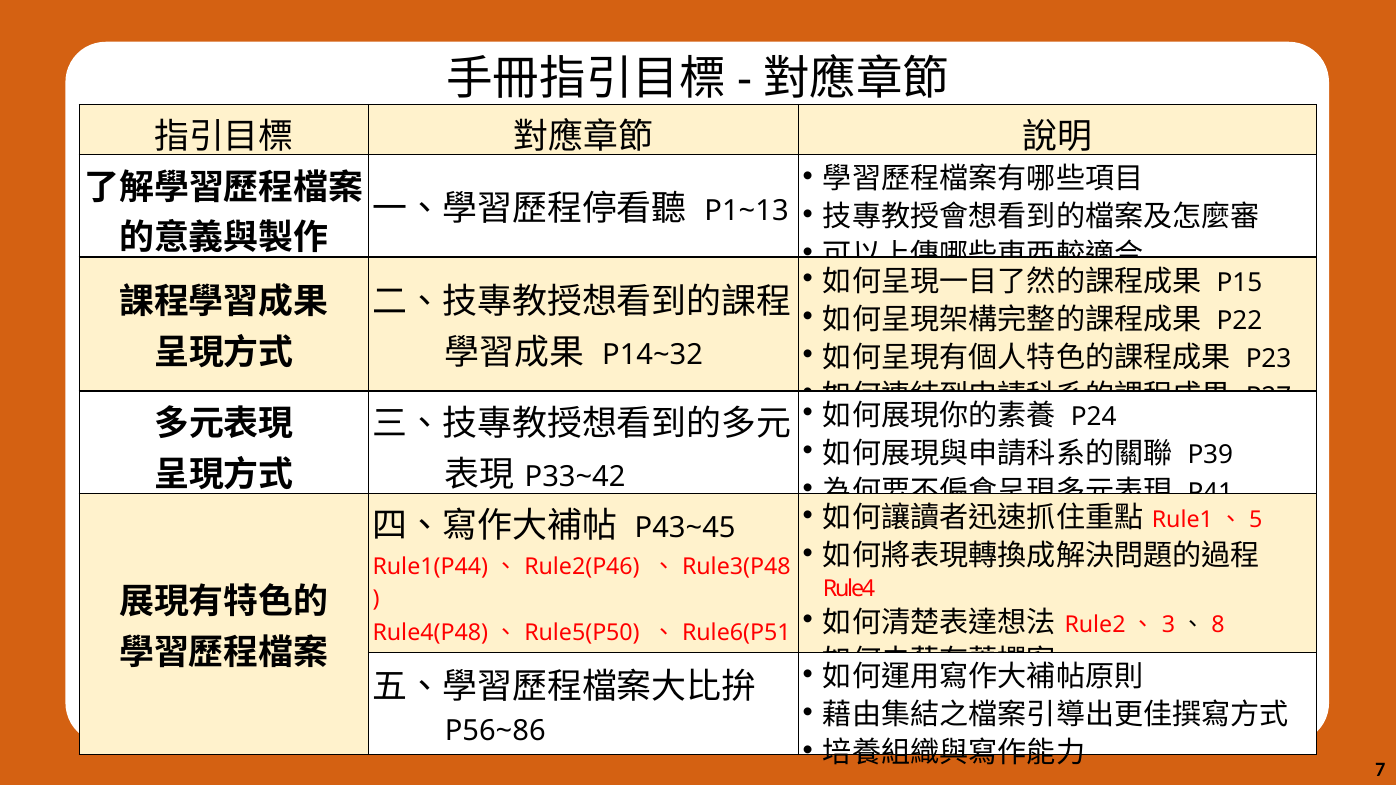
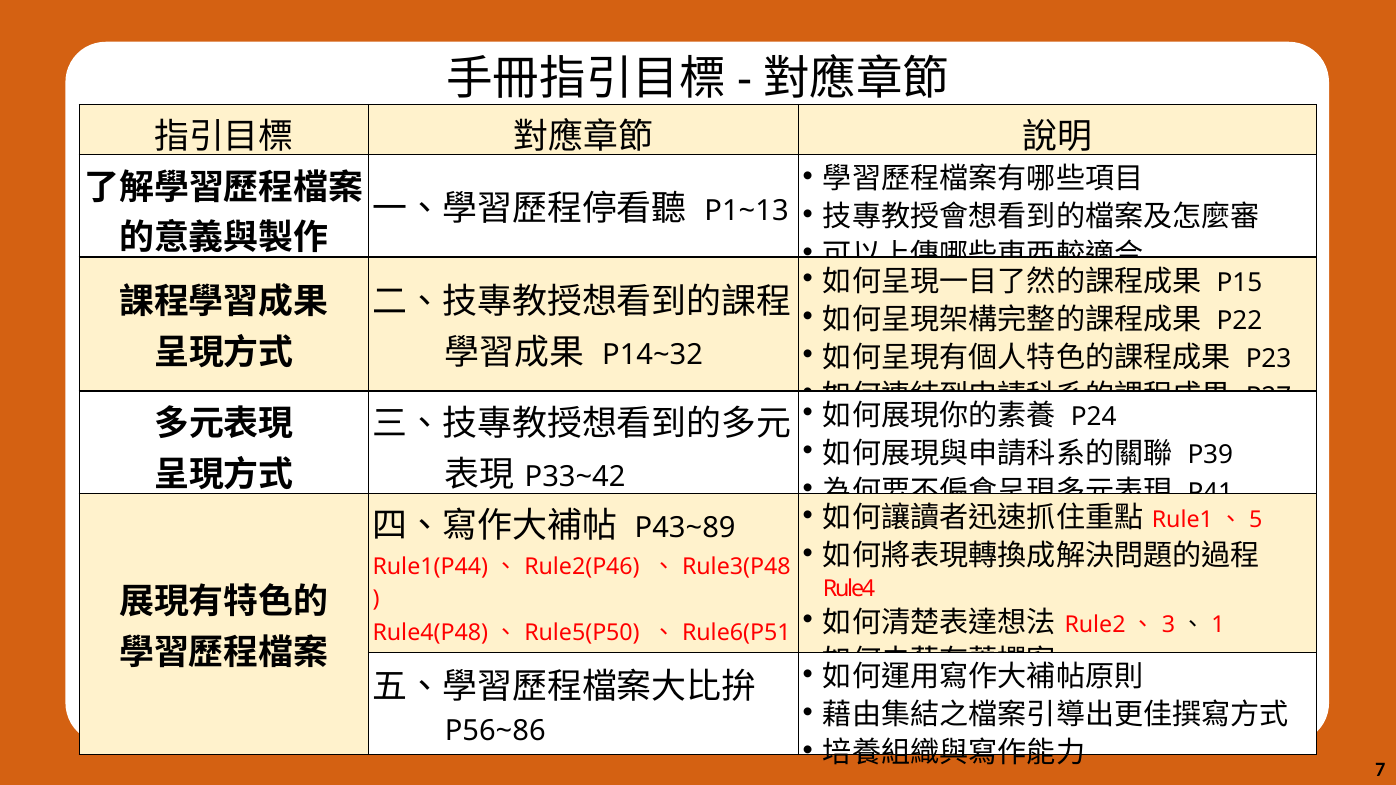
P43~45: P43~45 -> P43~89 (685, 528)
8: 8 -> 1 (1218, 625)
